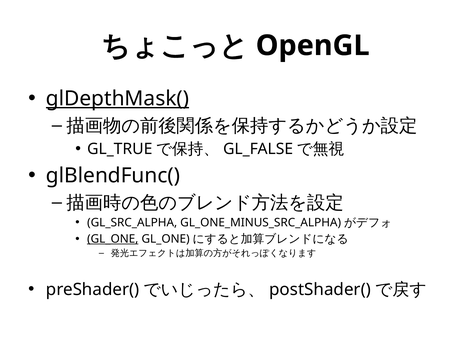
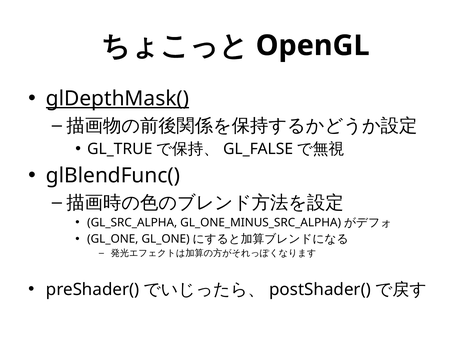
GL_ONE underline: present -> none (113, 239)
